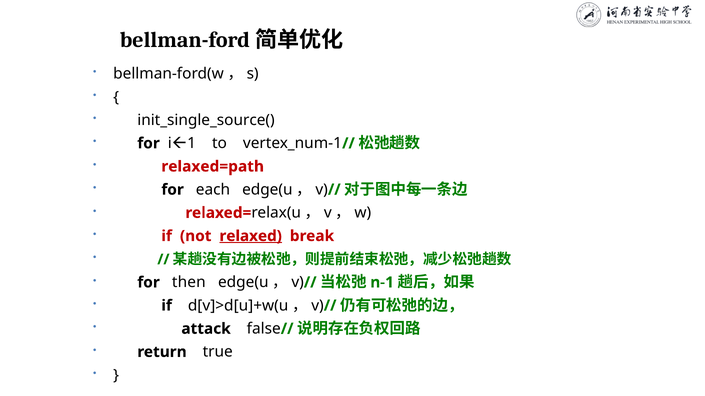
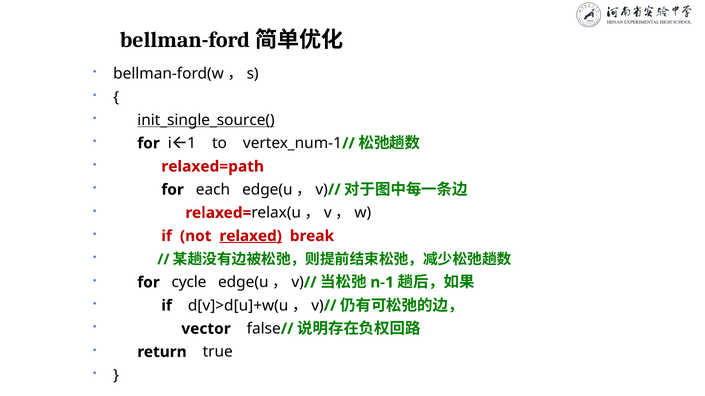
init_single_source( underline: none -> present (206, 120)
then: then -> cycle (189, 283)
attack: attack -> vector (206, 329)
